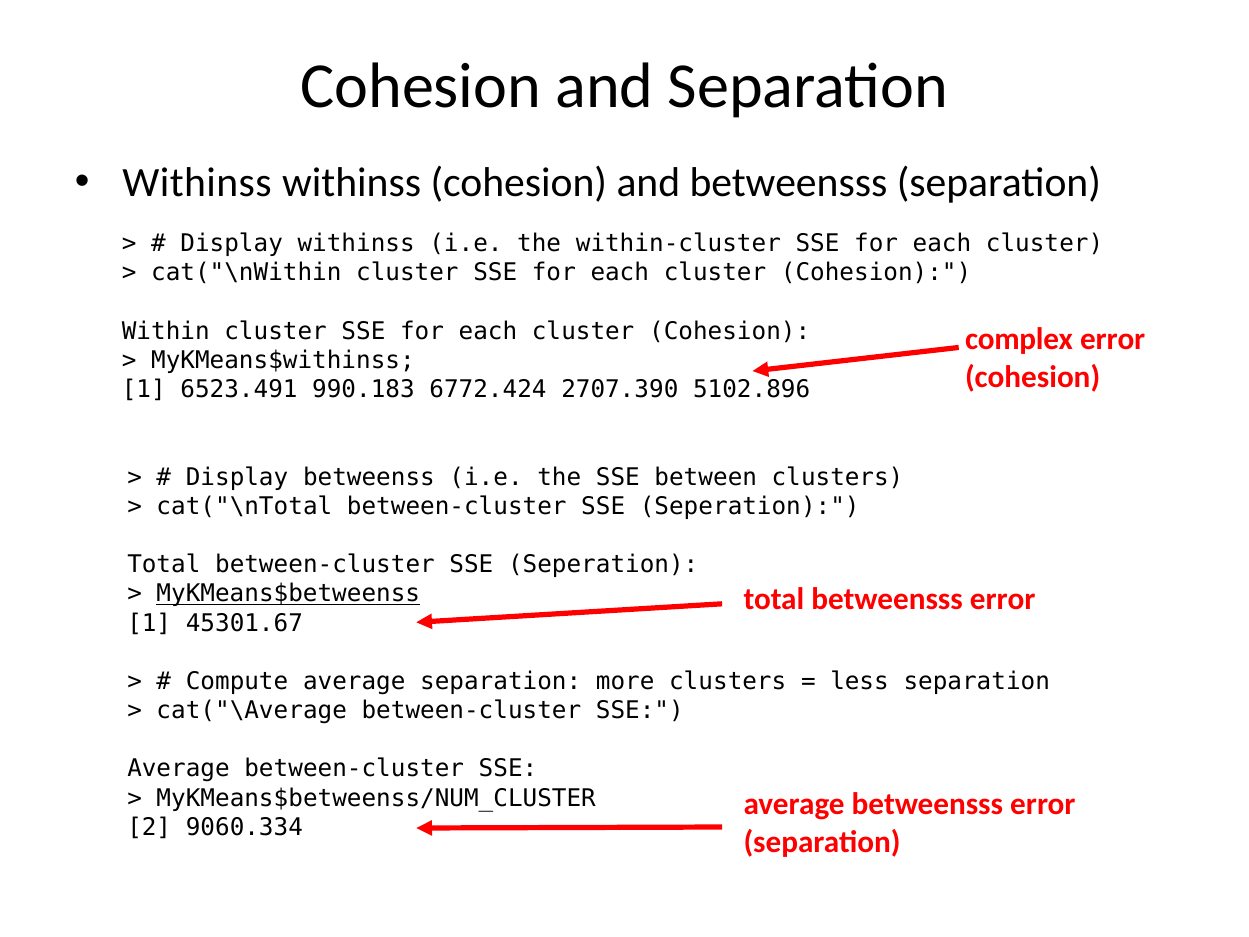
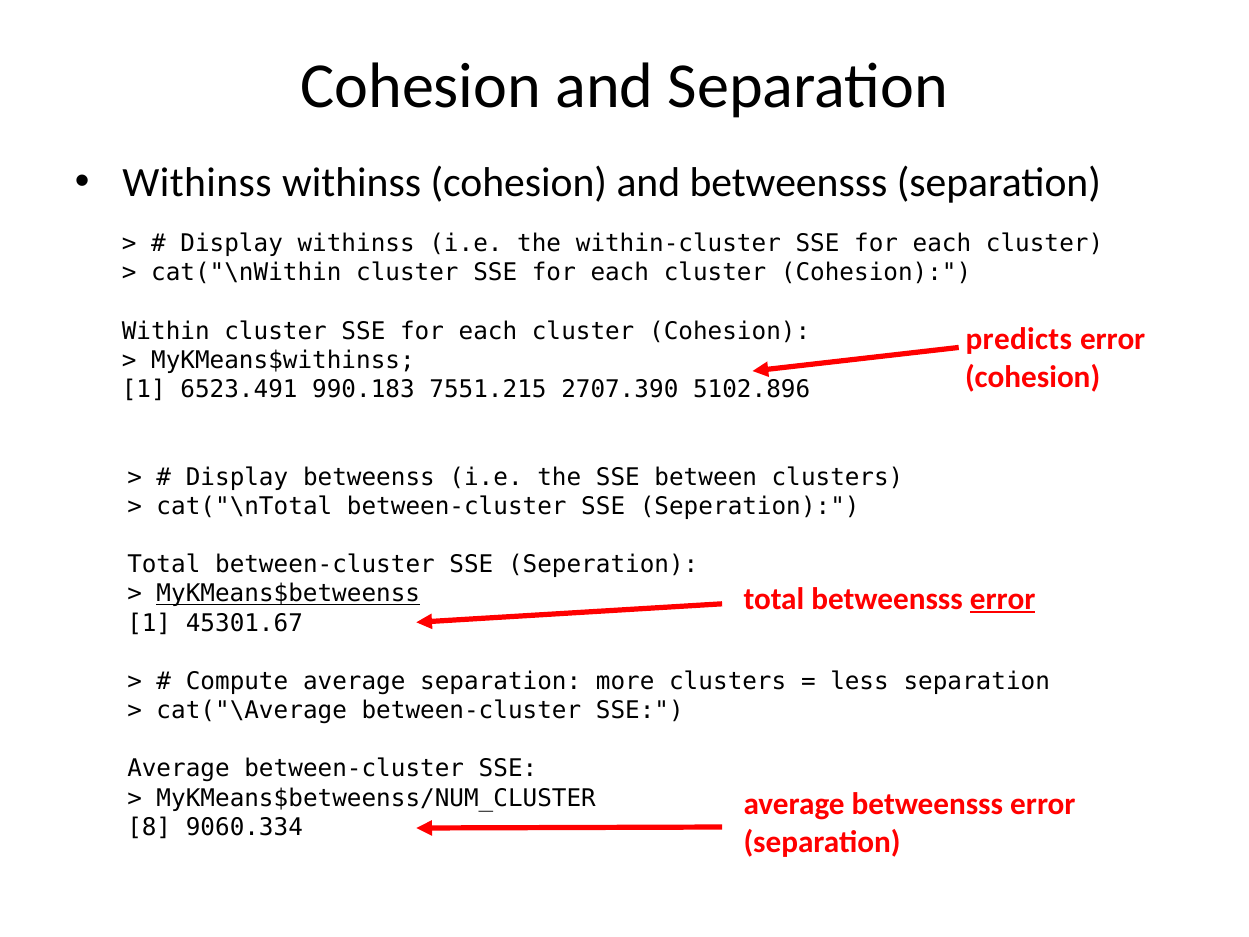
complex: complex -> predicts (1019, 339)
6772.424: 6772.424 -> 7551.215 (488, 389)
error underline: none -> present (1003, 599)
2: 2 -> 8 (149, 827)
